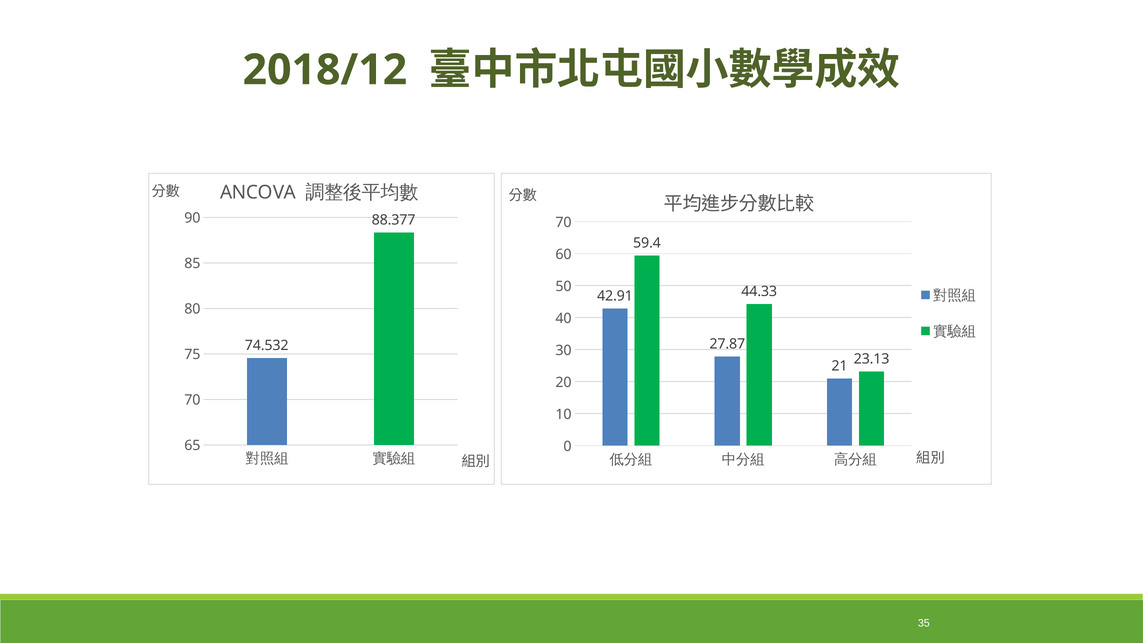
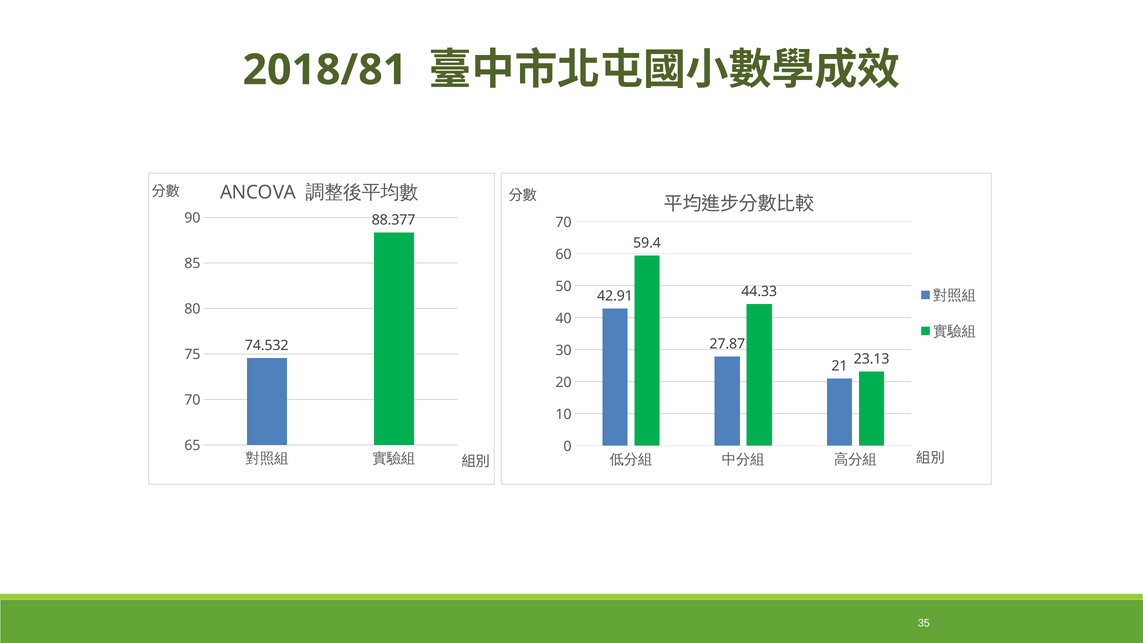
2018/12: 2018/12 -> 2018/81 (325, 70)
